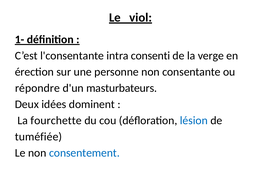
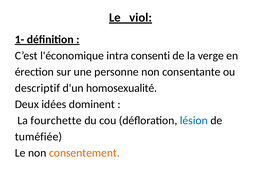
l'consentante: l'consentante -> l'économique (72, 56)
répondre: répondre -> descriptif (37, 88)
masturbateurs: masturbateurs -> homosexualité (122, 88)
consentement colour: blue -> orange (84, 153)
